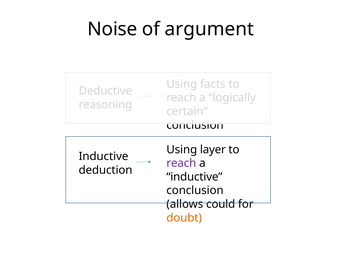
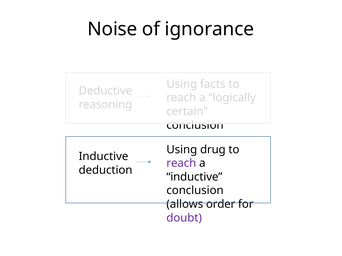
argument: argument -> ignorance (209, 29)
layer: layer -> drug (213, 150)
could: could -> order (221, 205)
doubt colour: orange -> purple (184, 218)
